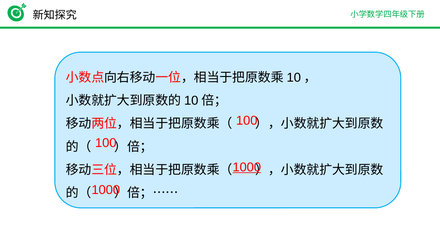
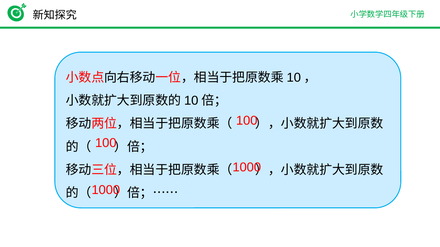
1000 underline: present -> none (247, 168)
